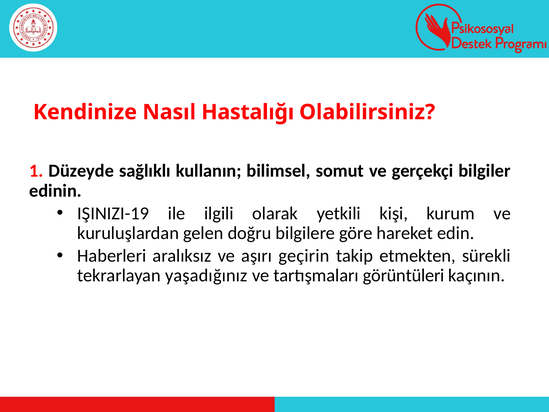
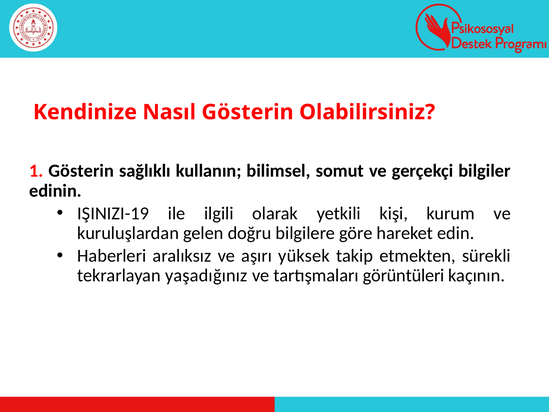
Nasıl Hastalığı: Hastalığı -> Gösterin (248, 112)
1 Düzeyde: Düzeyde -> Gösterin (81, 171)
geçirin: geçirin -> yüksek (304, 256)
